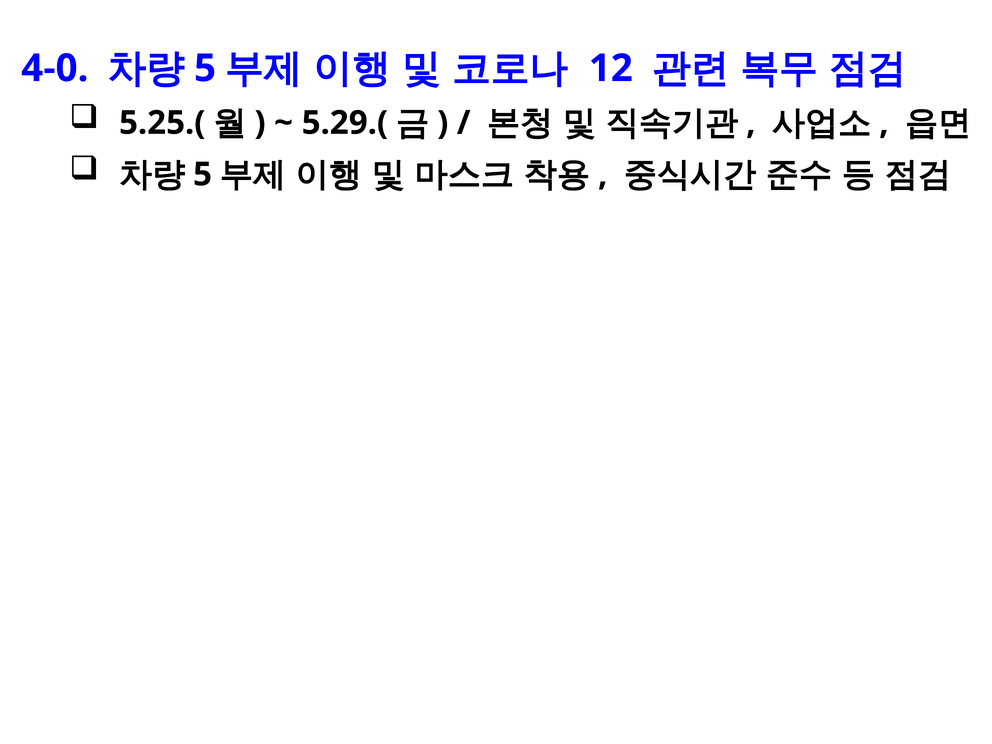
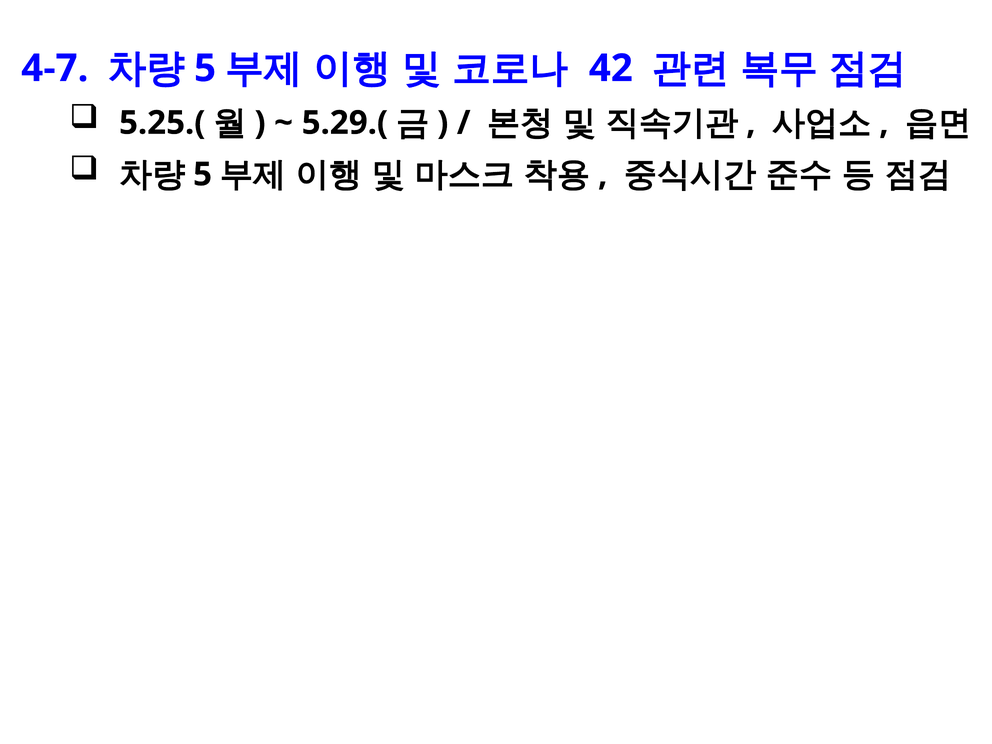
4-0: 4-0 -> 4-7 (55, 68)
12: 12 -> 42 (611, 68)
